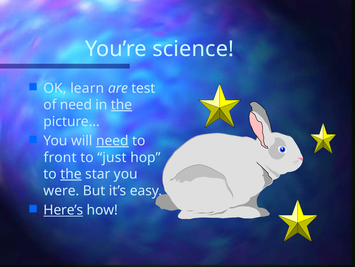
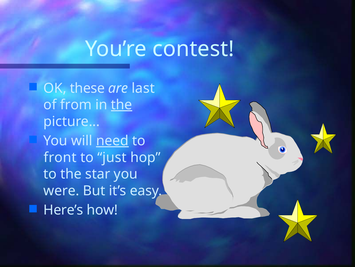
science: science -> contest (193, 49)
learn: learn -> these (87, 88)
test: test -> last (143, 88)
of need: need -> from (76, 105)
the underline: present -> none (71, 174)
Here’s underline: present -> none (63, 210)
